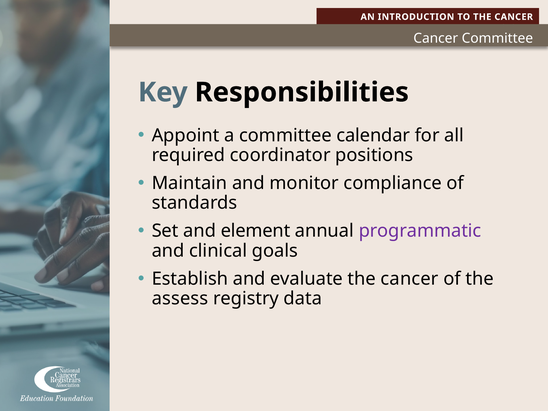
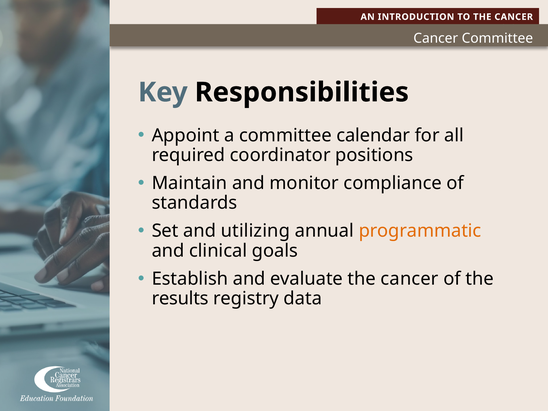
element: element -> utilizing (255, 231)
programmatic colour: purple -> orange (420, 231)
assess: assess -> results (180, 298)
